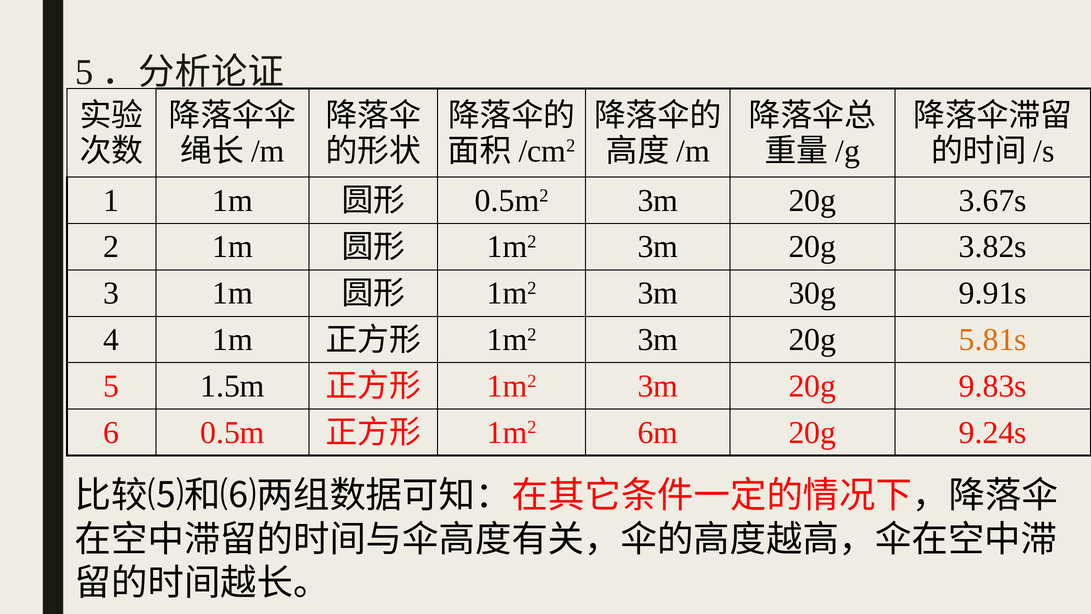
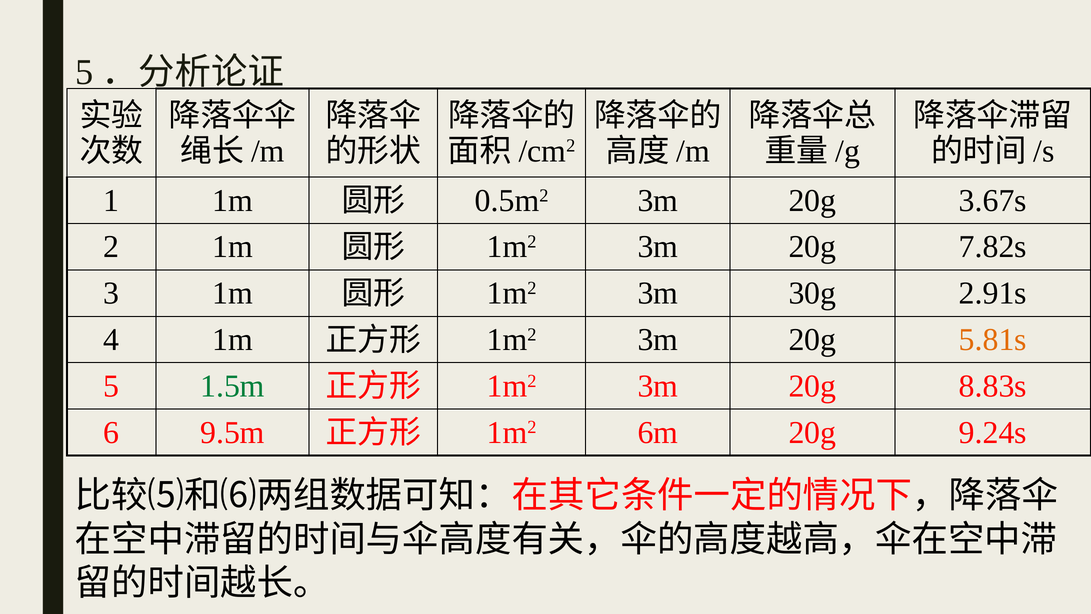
3.82s: 3.82s -> 7.82s (993, 247)
9.91s: 9.91s -> 2.91s (993, 293)
1.5m colour: black -> green (232, 386)
9.83s: 9.83s -> 8.83s (993, 386)
0.5m: 0.5m -> 9.5m (232, 432)
